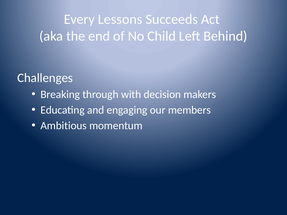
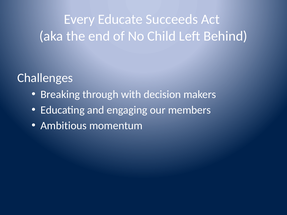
Lessons: Lessons -> Educate (120, 19)
